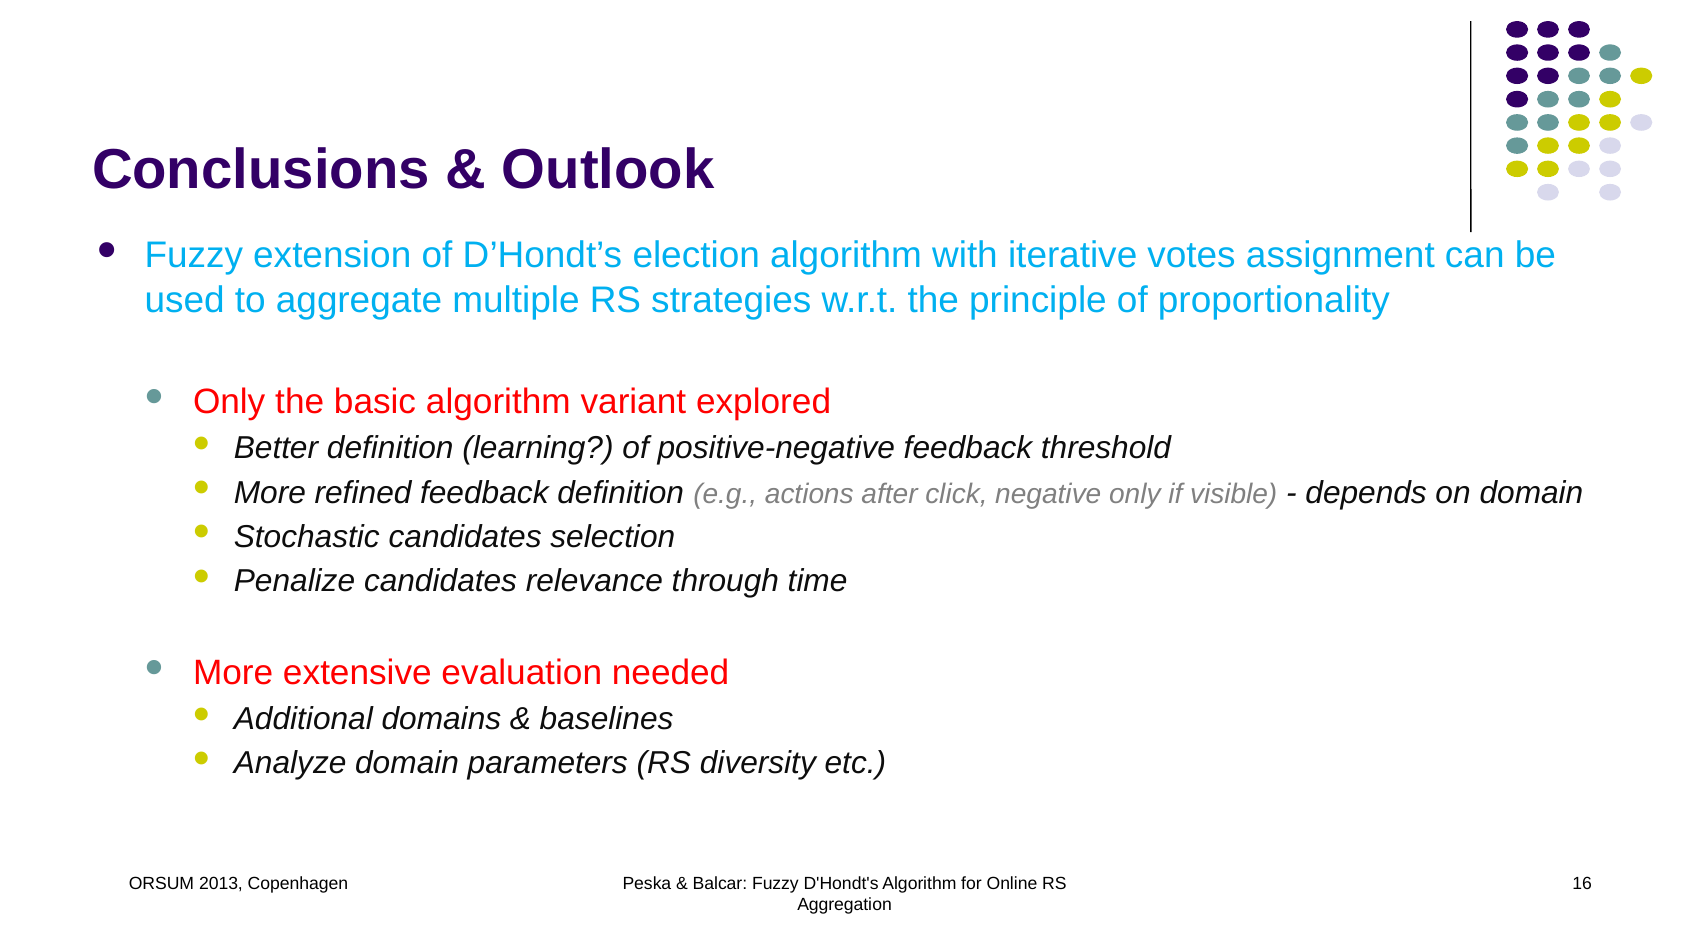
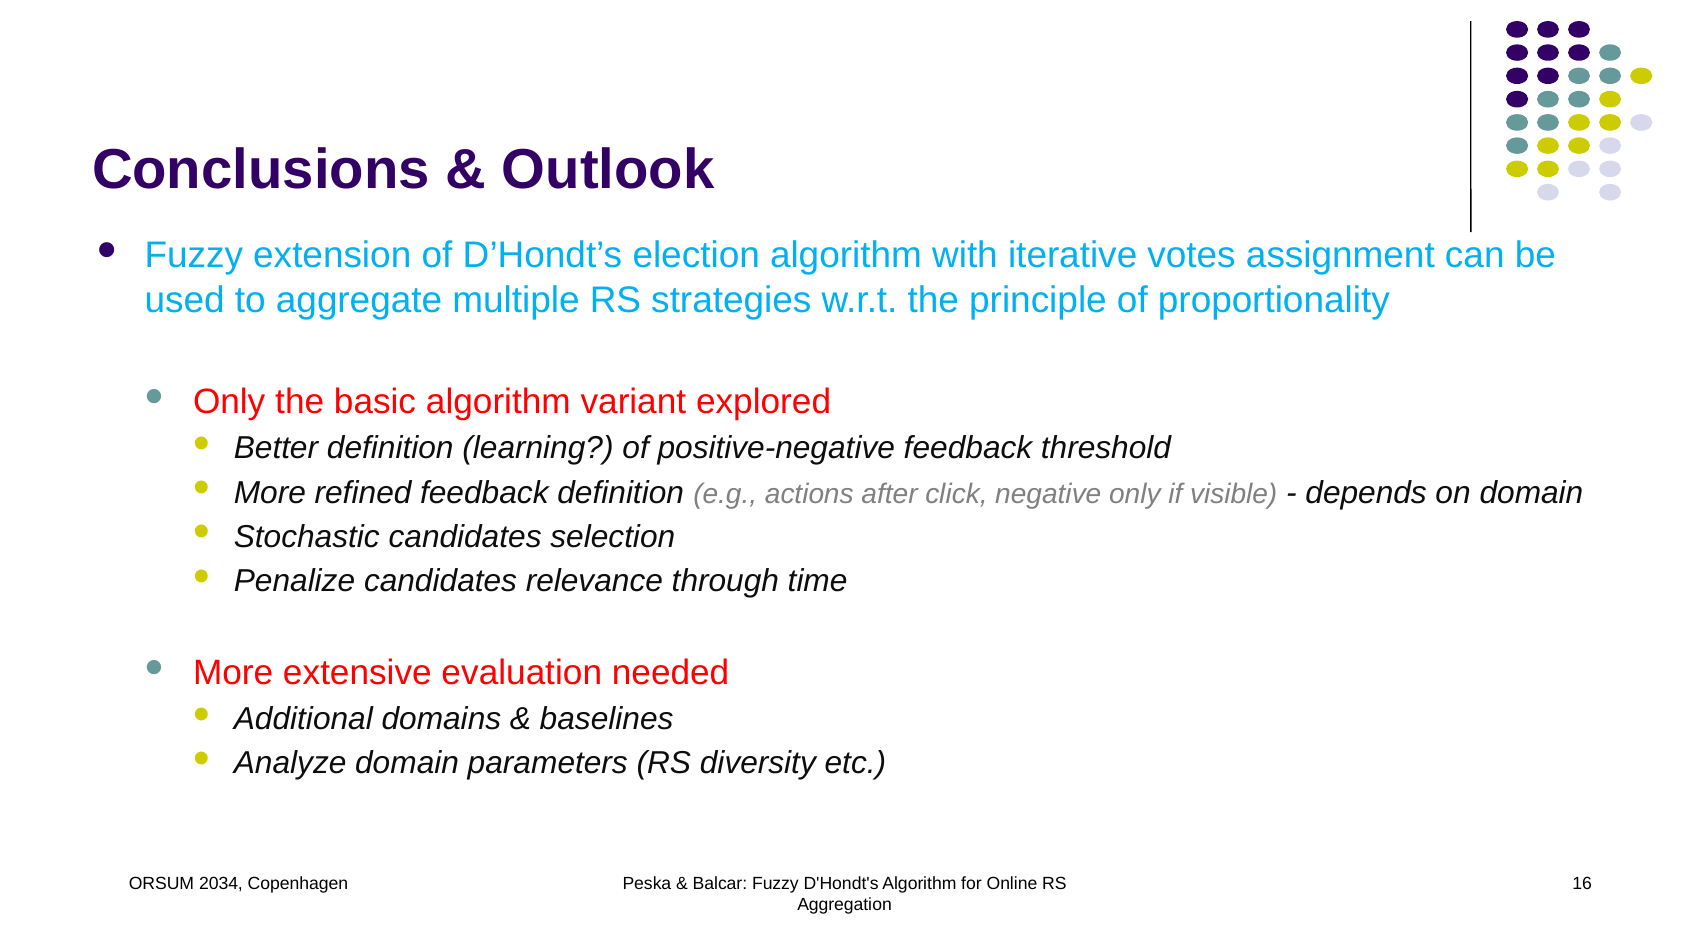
2013: 2013 -> 2034 (221, 884)
